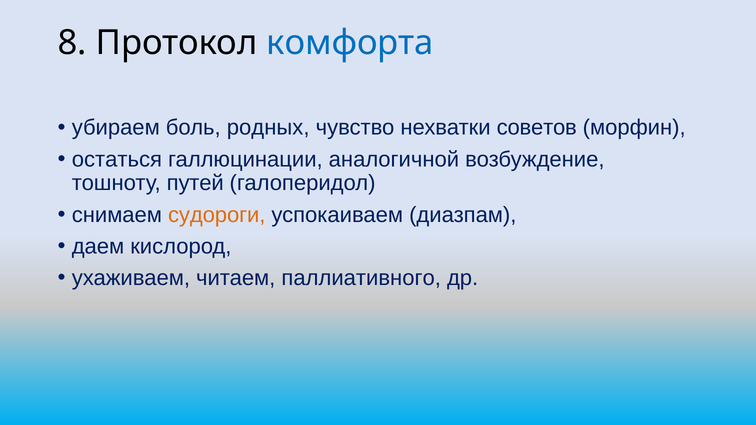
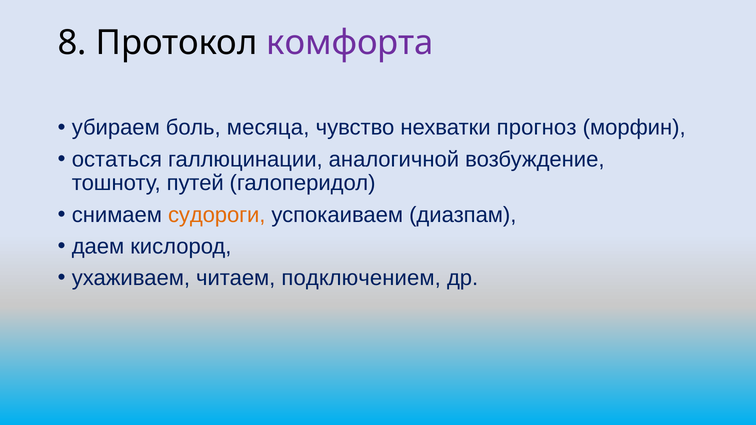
комфорта colour: blue -> purple (350, 43)
родных: родных -> месяца (268, 128)
советов: советов -> прогноз (537, 128)
паллиативного: паллиативного -> подключением (361, 278)
